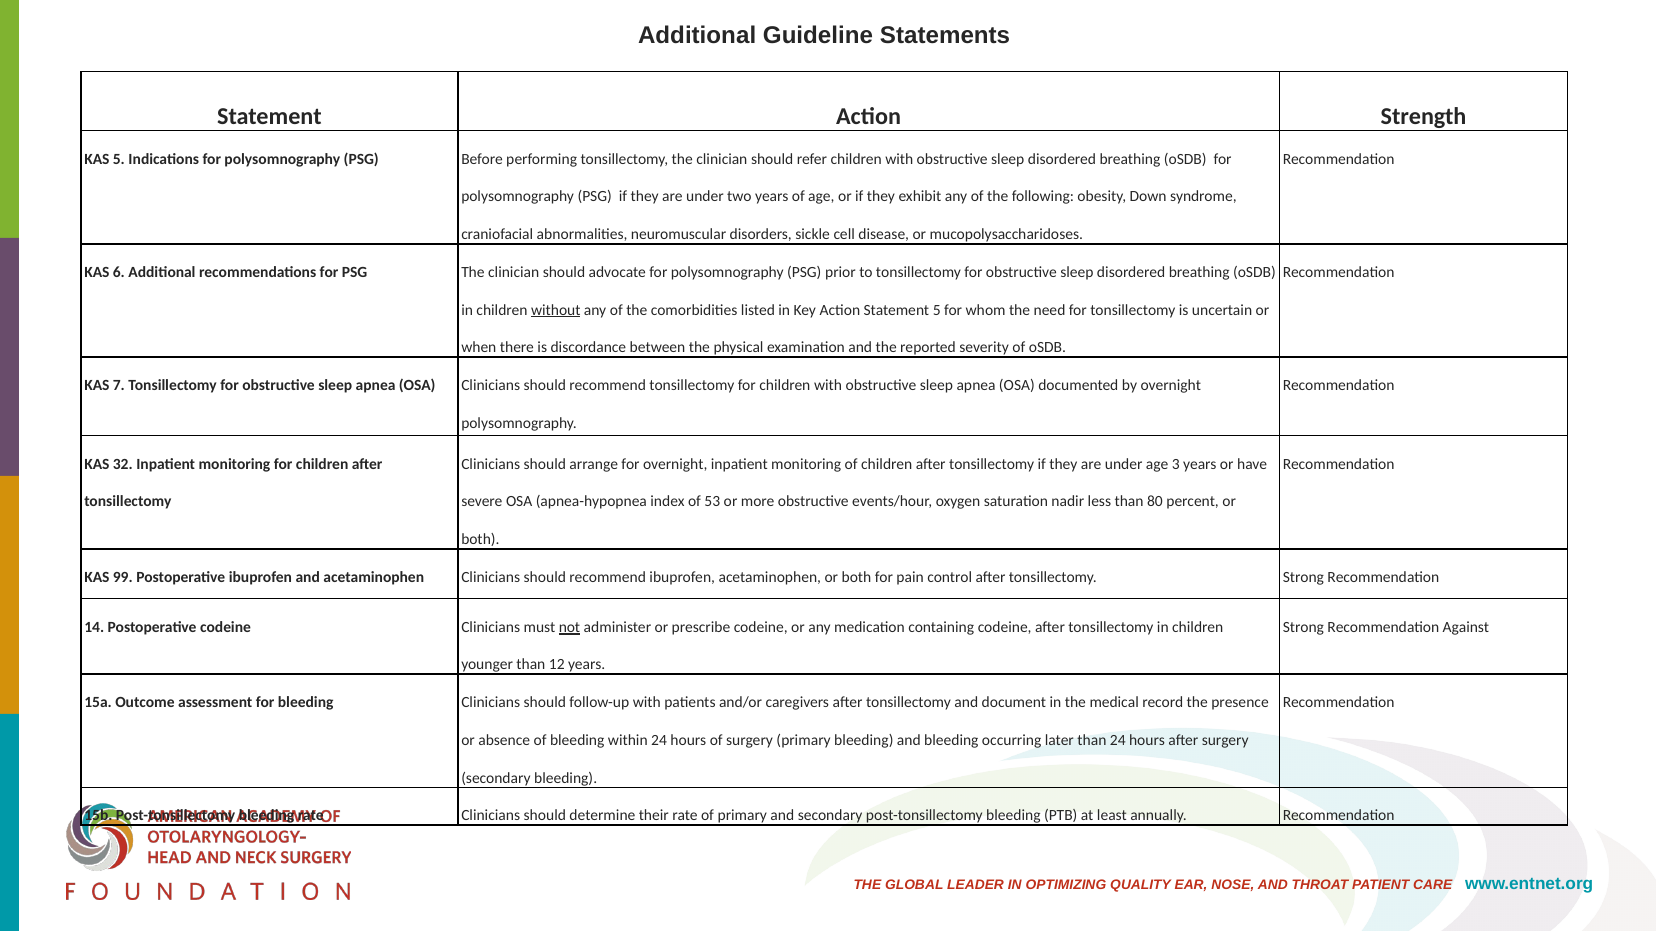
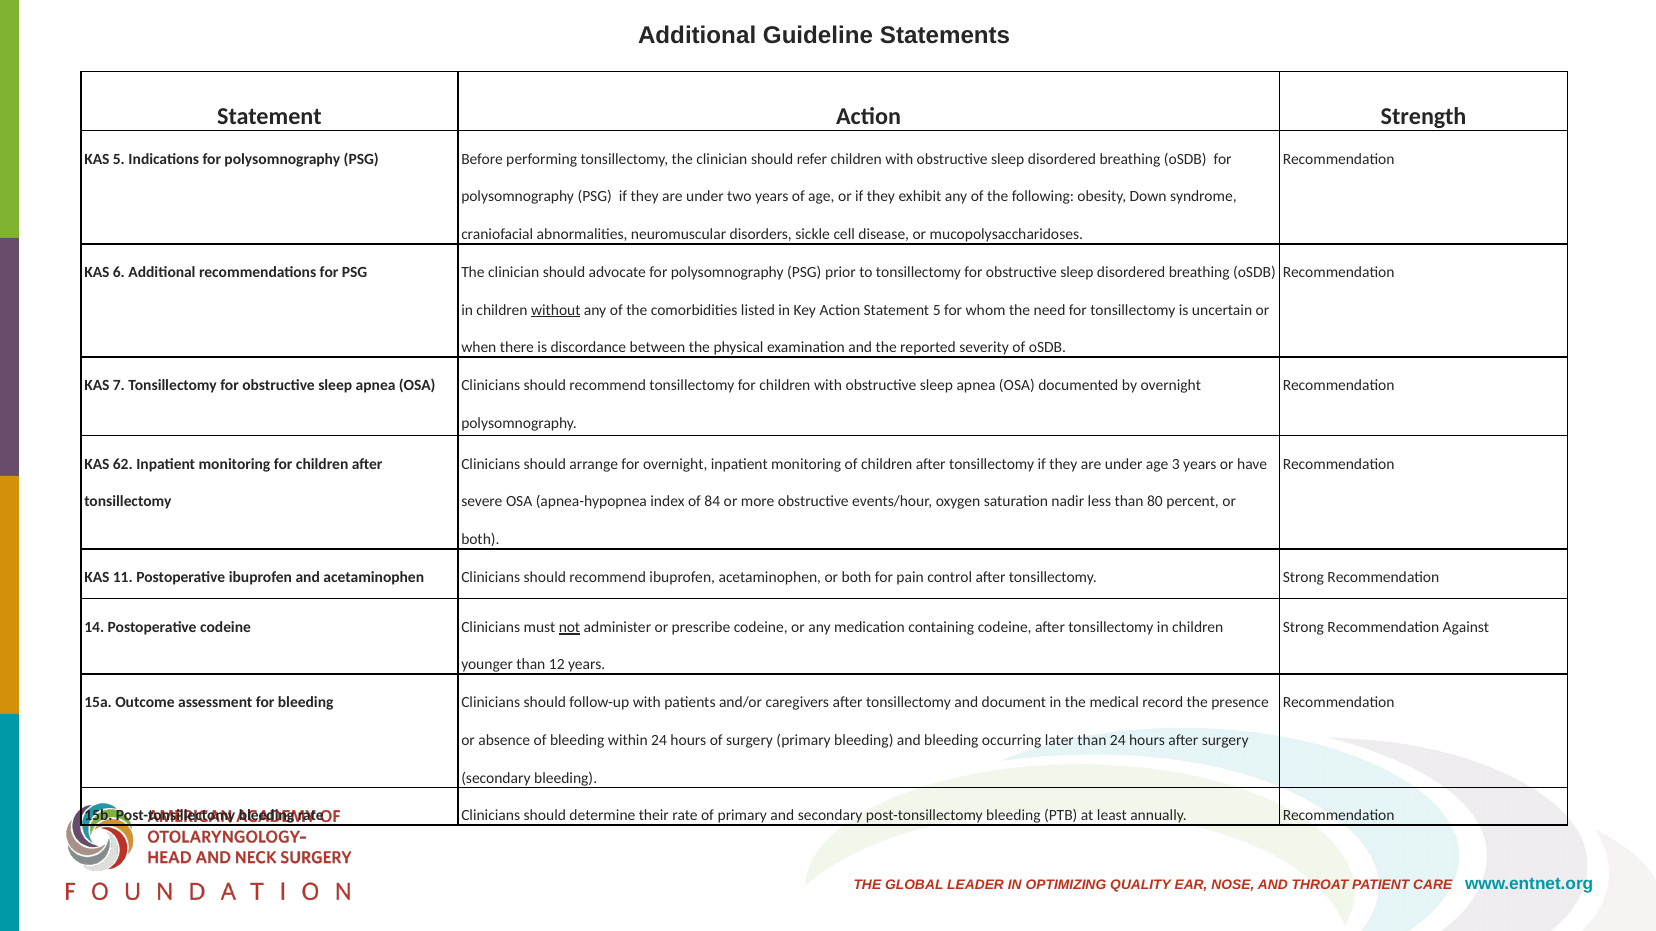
32: 32 -> 62 (123, 464)
53: 53 -> 84 (712, 502)
99: 99 -> 11 (123, 578)
